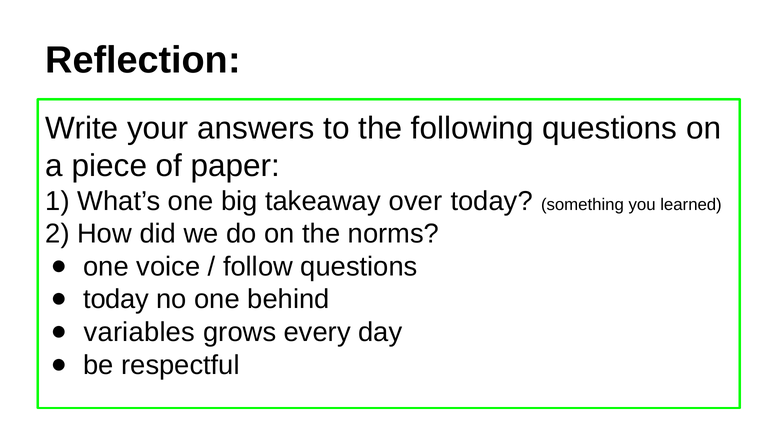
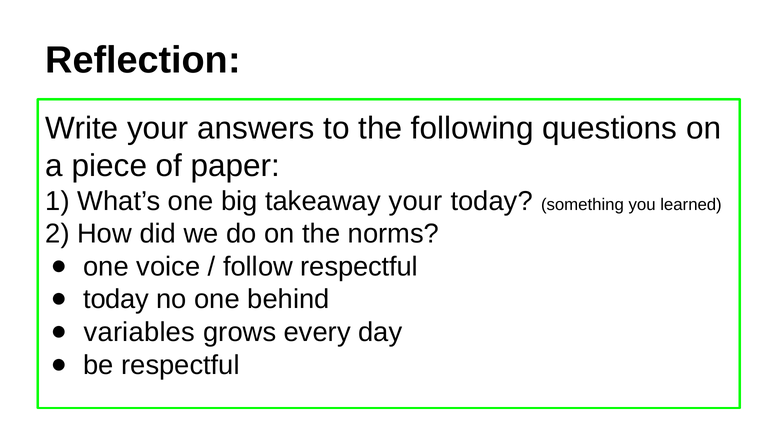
takeaway over: over -> your (416, 201)
follow questions: questions -> respectful (359, 267)
